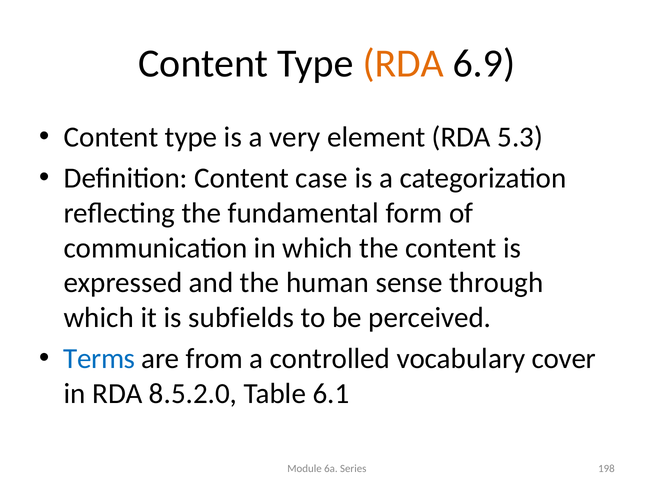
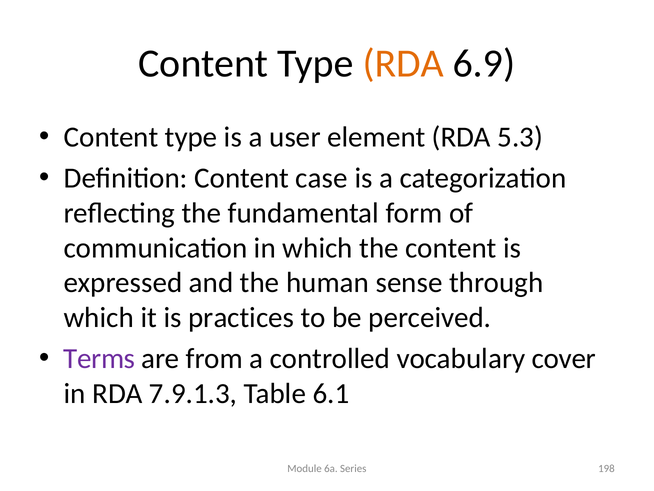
very: very -> user (295, 137)
subfields: subfields -> practices (241, 317)
Terms colour: blue -> purple (99, 358)
8.5.2.0: 8.5.2.0 -> 7.9.1.3 (193, 393)
